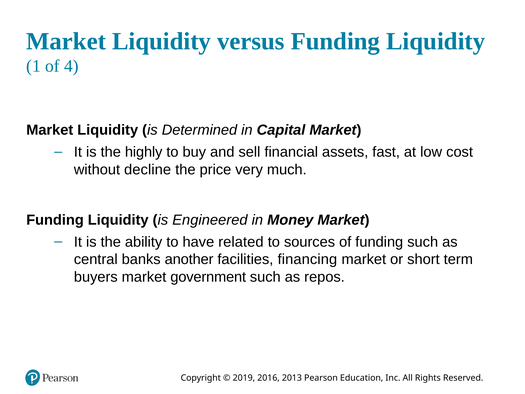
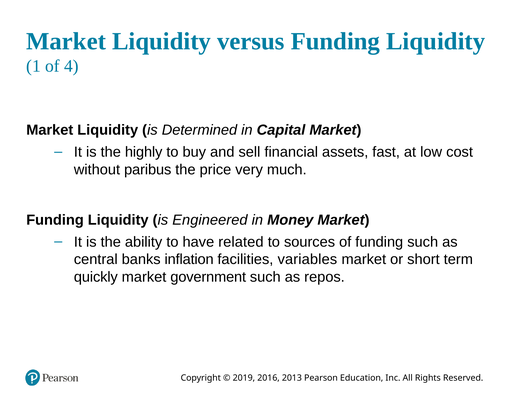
decline: decline -> paribus (148, 169)
another: another -> inflation (189, 259)
financing: financing -> variables (307, 259)
buyers: buyers -> quickly (96, 277)
